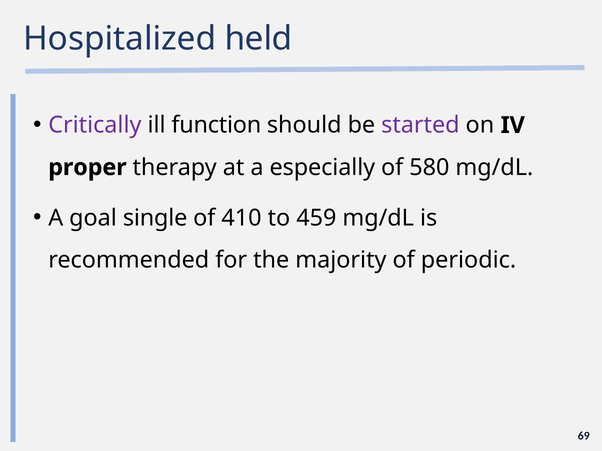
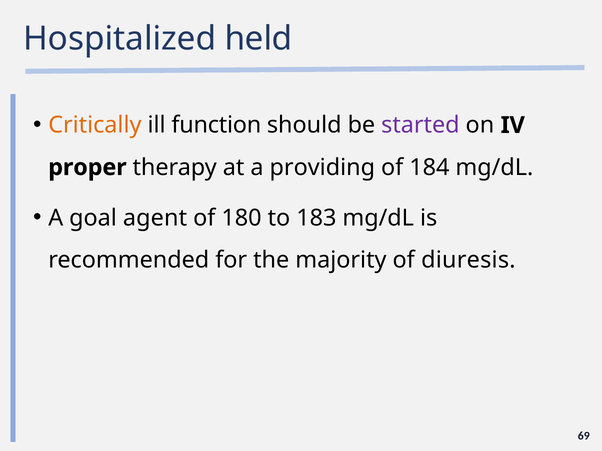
Critically colour: purple -> orange (95, 125)
especially: especially -> providing (322, 168)
580: 580 -> 184 (429, 168)
single: single -> agent (155, 218)
410: 410 -> 180 (242, 218)
459: 459 -> 183 (316, 218)
periodic: periodic -> diuresis (468, 260)
